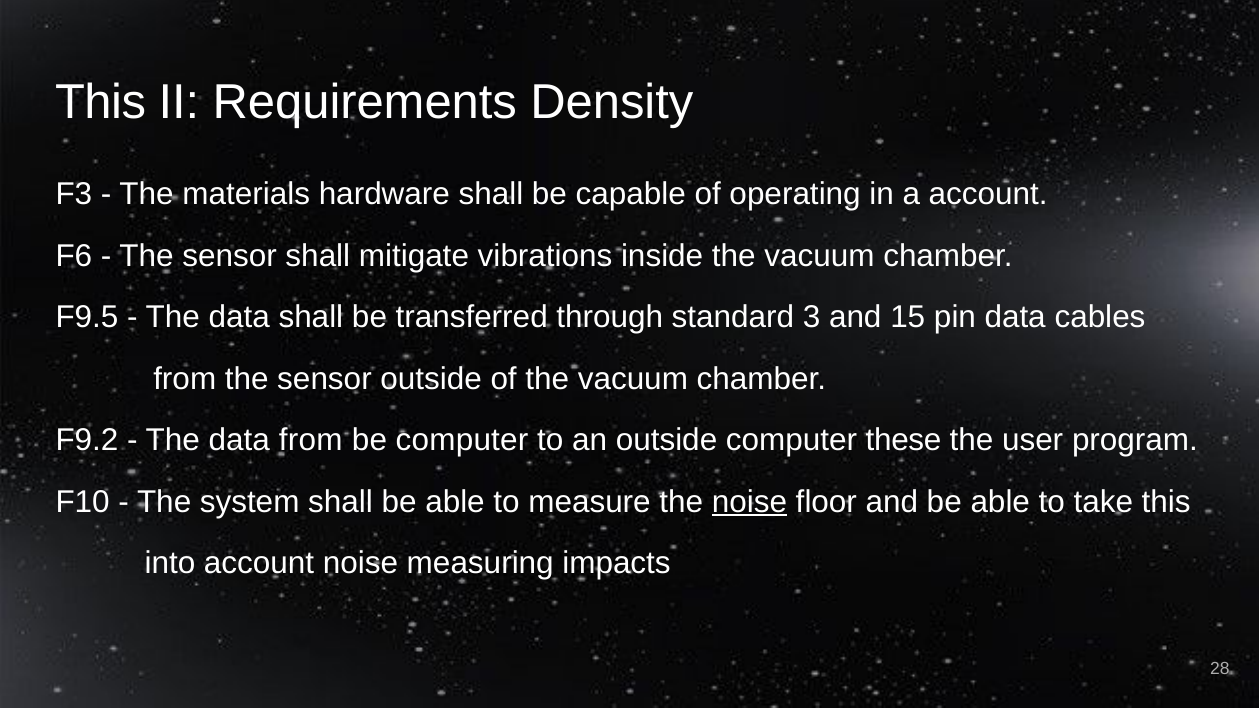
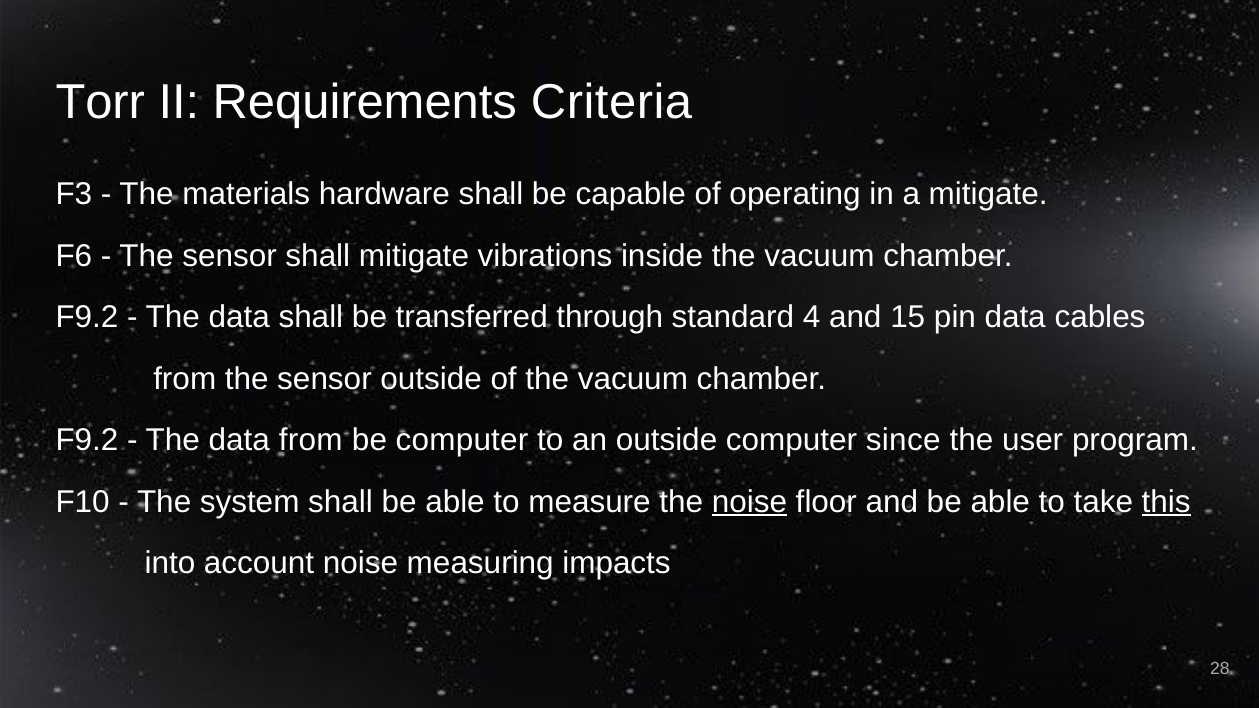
This: This -> Torr (100, 102)
Density: Density -> Criteria (612, 102)
a account: account -> mitigate (988, 195)
F9.5: F9.5 -> F9.2 (87, 318)
3: 3 -> 4 (812, 318)
these: these -> since (903, 441)
this underline: none -> present (1166, 502)
